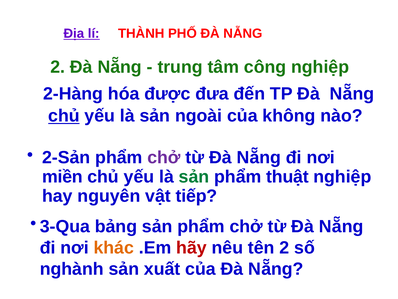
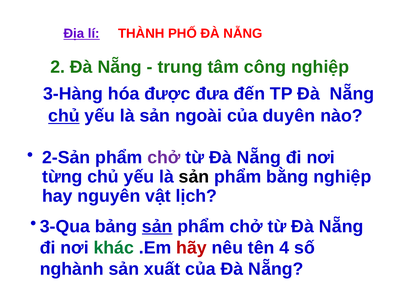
2-Hàng: 2-Hàng -> 3-Hàng (73, 94)
không: không -> duyên (289, 116)
miền: miền -> từng (62, 176)
sản colour: green -> black (194, 176)
thuật: thuật -> bằng (287, 176)
tiếp: tiếp -> lịch (196, 196)
sản underline: none -> present (157, 226)
khác colour: orange -> green (114, 247)
tên 2: 2 -> 4 (284, 247)
